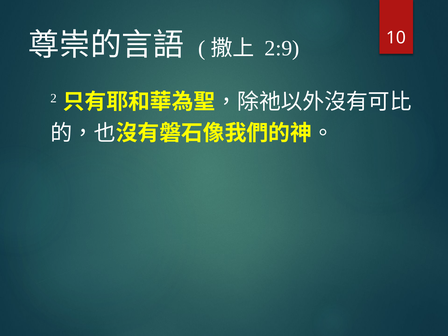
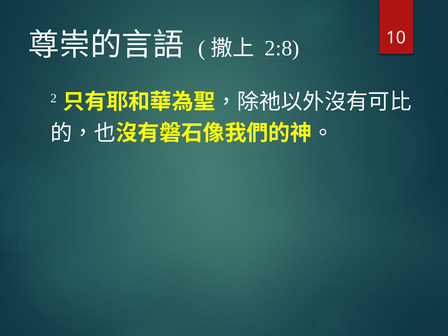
2:9: 2:9 -> 2:8 (282, 48)
